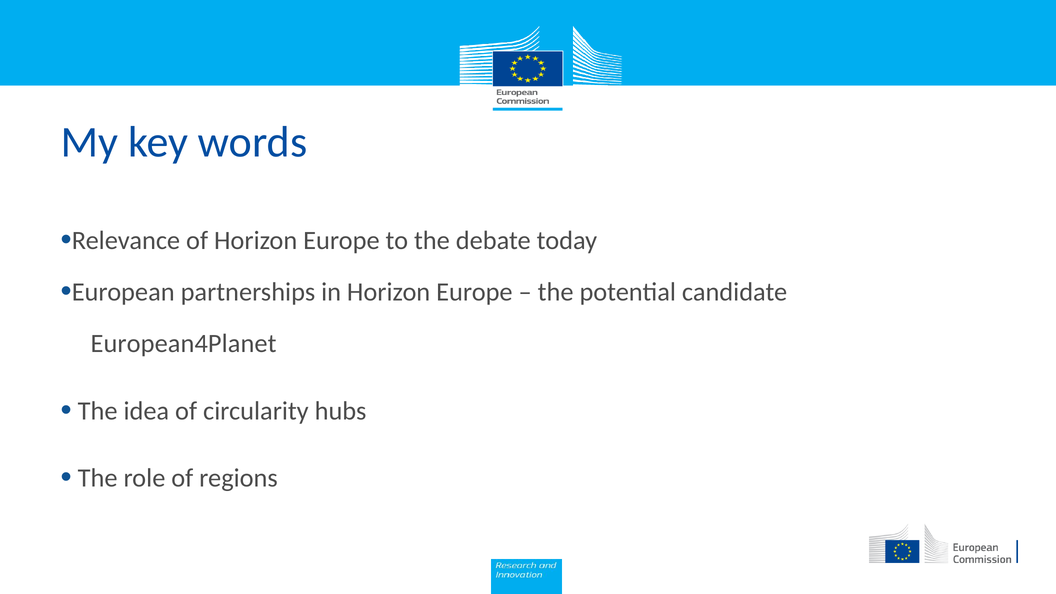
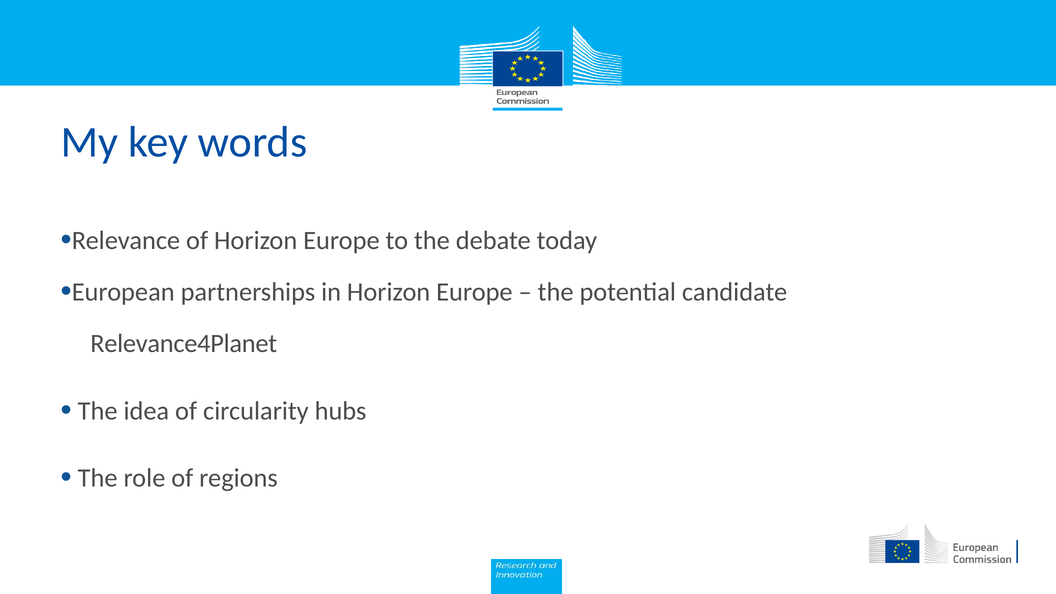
European4Planet: European4Planet -> Relevance4Planet (184, 344)
